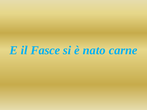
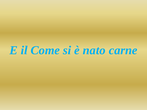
Fasce: Fasce -> Come (45, 50)
